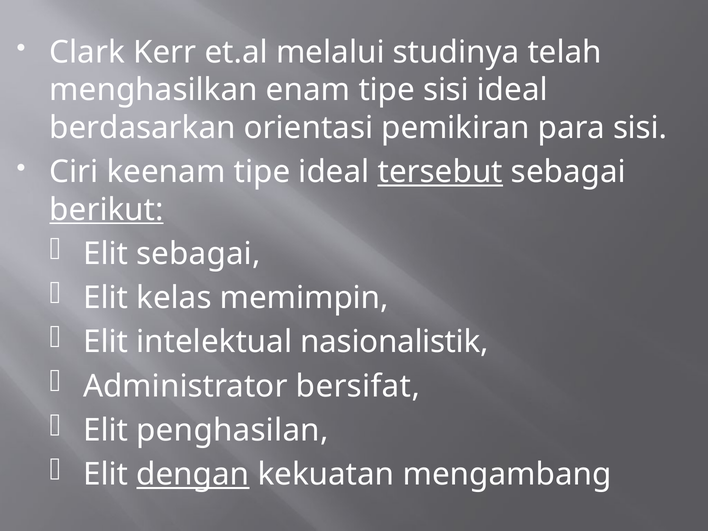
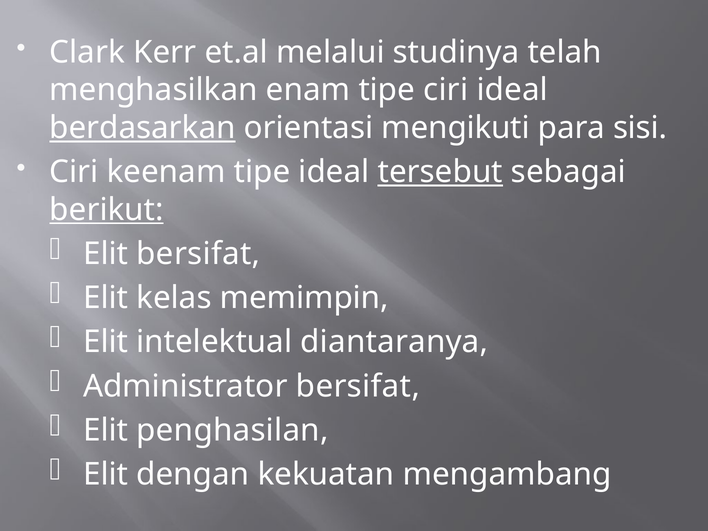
tipe sisi: sisi -> ciri (446, 90)
berdasarkan underline: none -> present (143, 128)
pemikiran: pemikiran -> mengikuti (456, 128)
Elit sebagai: sebagai -> bersifat (198, 254)
nasionalistik: nasionalistik -> diantaranya (394, 342)
dengan underline: present -> none (193, 474)
